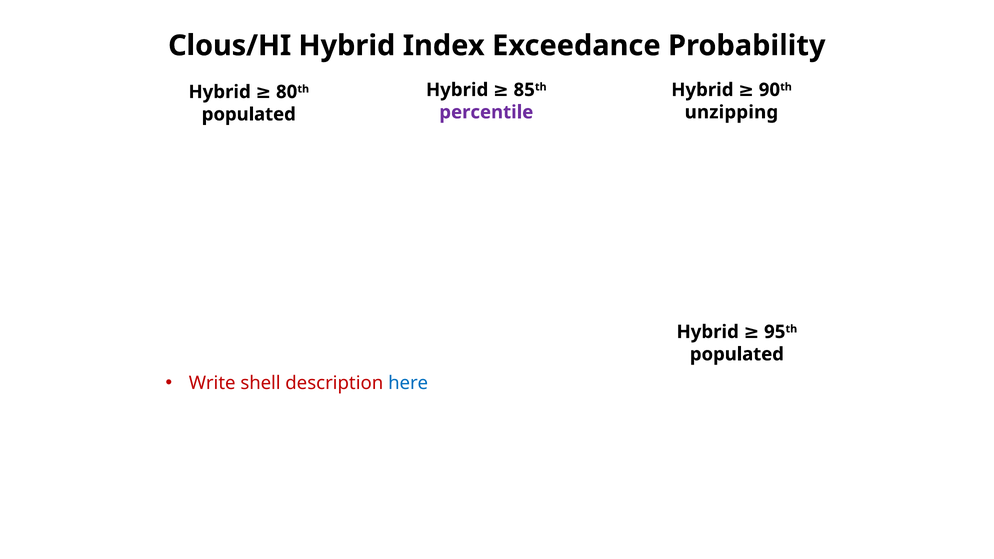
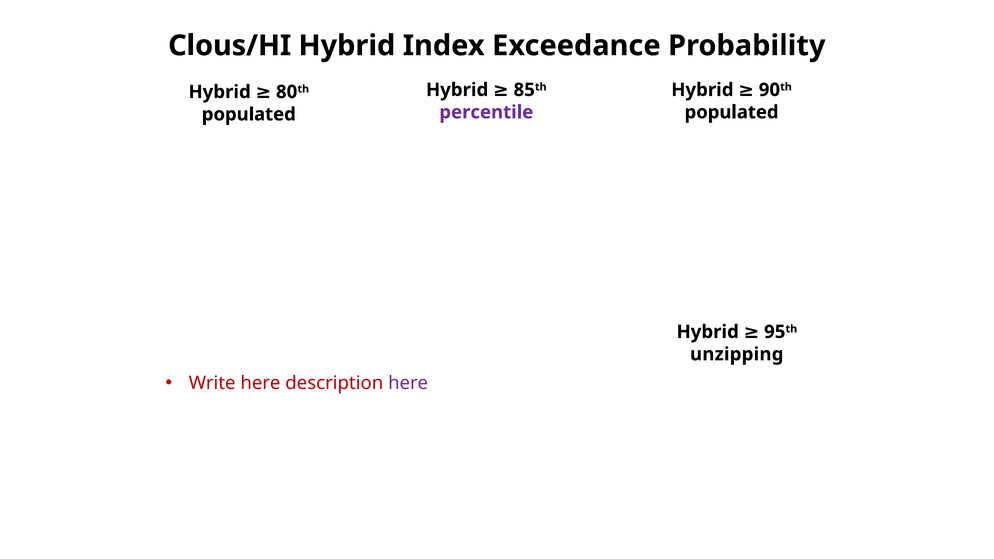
unzipping: unzipping -> populated (732, 112)
populated: populated -> unzipping (737, 354)
Write shell: shell -> here (260, 383)
here colour: blue -> purple (408, 383)
